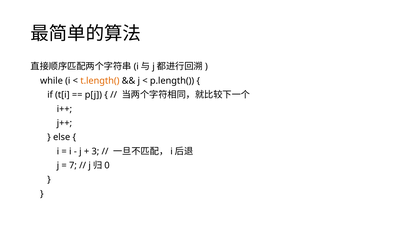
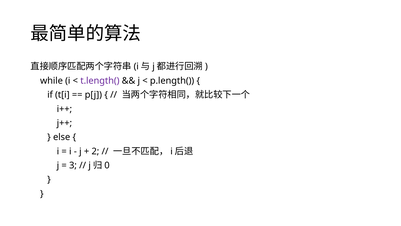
t.length( colour: orange -> purple (100, 81)
3: 3 -> 2 (95, 151)
7: 7 -> 3 (73, 165)
